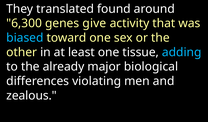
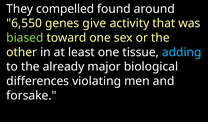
translated: translated -> compelled (65, 9)
6,300: 6,300 -> 6,550 (24, 23)
biased colour: light blue -> light green (25, 38)
zealous: zealous -> forsake (31, 95)
